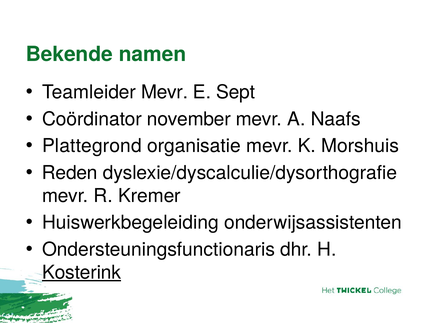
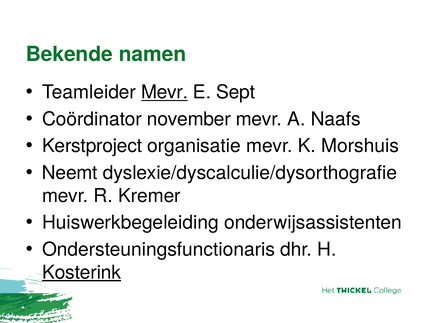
Mevr underline: none -> present (165, 92)
Plattegrond: Plattegrond -> Kerstproject (92, 146)
Reden: Reden -> Neemt (70, 173)
